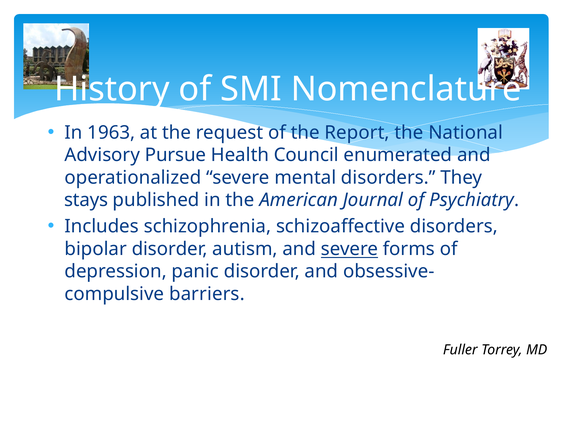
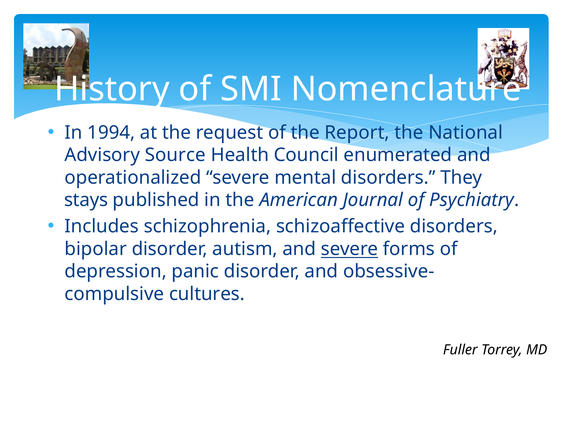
1963: 1963 -> 1994 (111, 132)
Pursue: Pursue -> Source (175, 155)
barriers: barriers -> cultures (207, 294)
